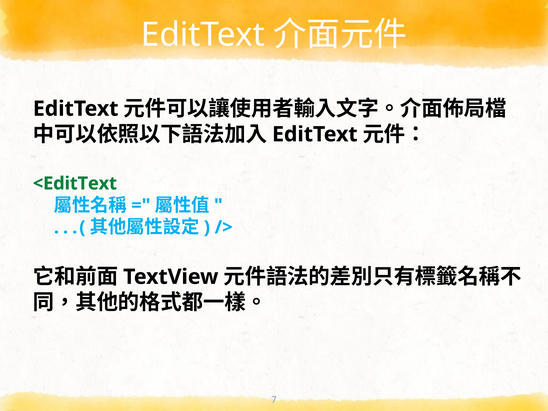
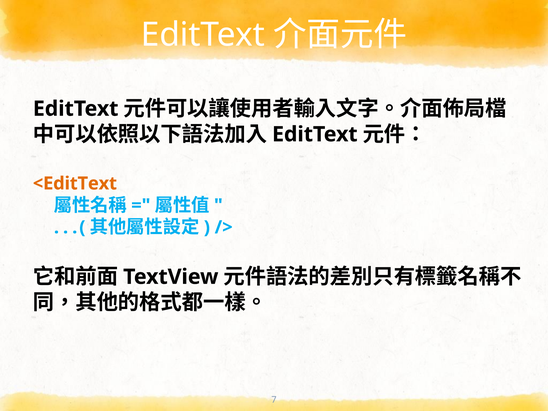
<EditText colour: green -> orange (75, 183)
